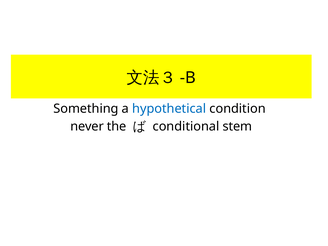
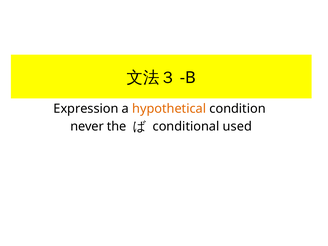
Something: Something -> Expression (86, 109)
hypothetical colour: blue -> orange (169, 109)
stem: stem -> used (237, 126)
